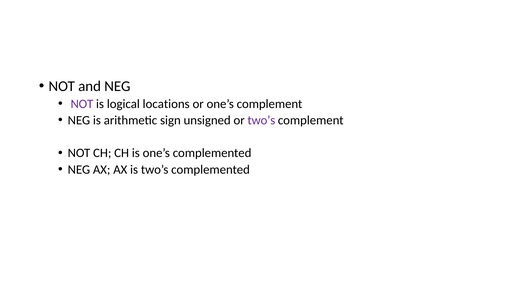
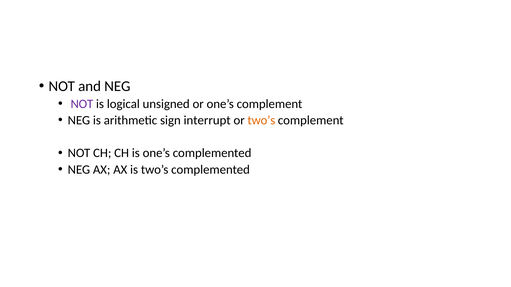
locations: locations -> unsigned (166, 104)
unsigned: unsigned -> interrupt (207, 120)
two’s colour: purple -> orange (261, 120)
